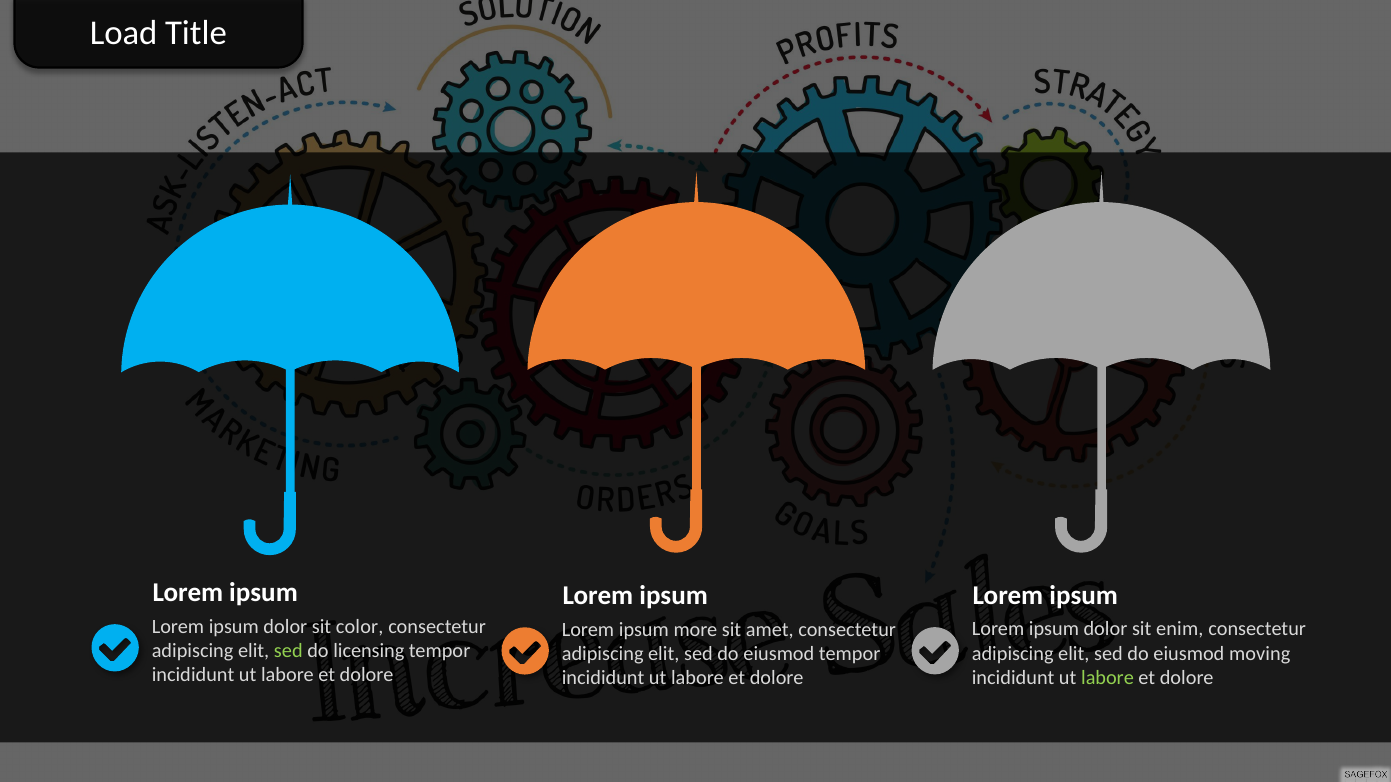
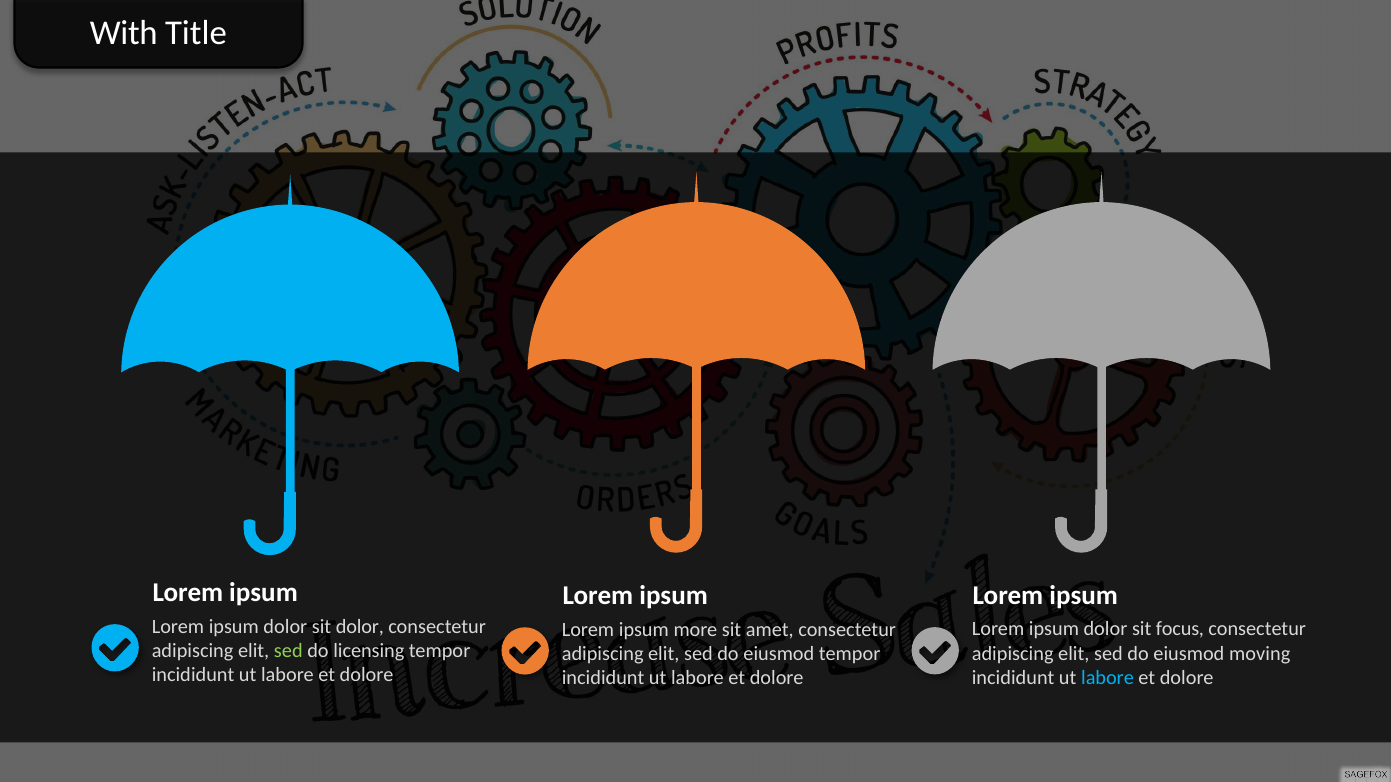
Load: Load -> With (124, 33)
sit color: color -> dolor (360, 627)
enim: enim -> focus (1180, 630)
labore colour: light green -> light blue (1108, 678)
